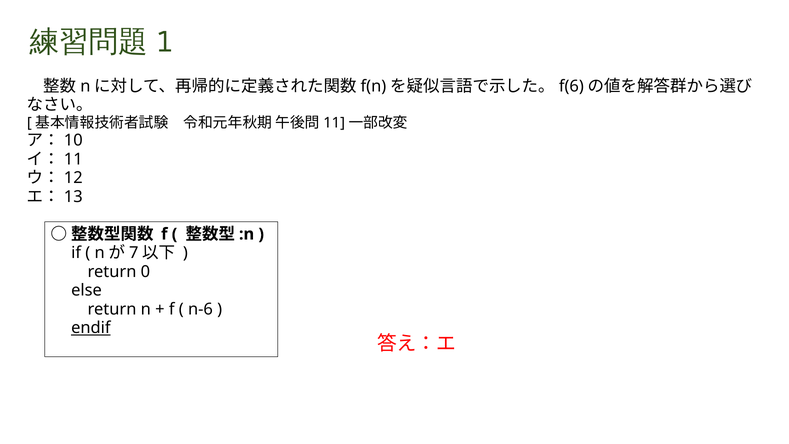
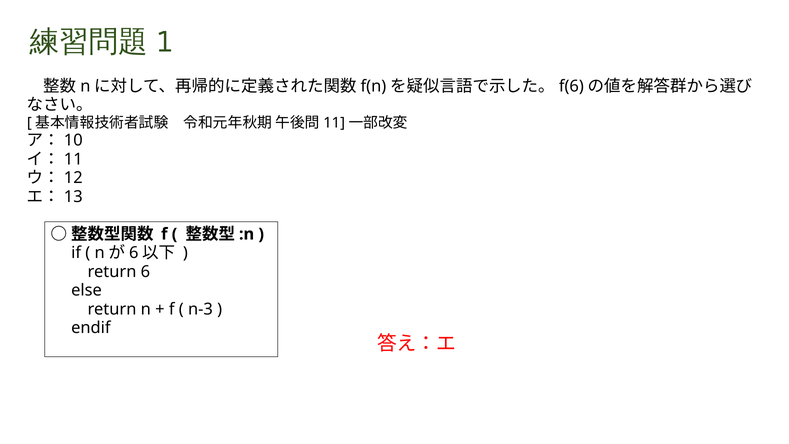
7: 7 -> 6 (134, 253)
return 0: 0 -> 6 (145, 272)
n-6: n-6 -> n-3 (200, 309)
endif underline: present -> none (91, 328)
